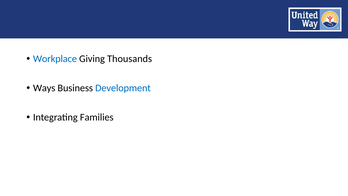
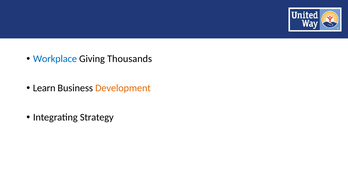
Ways: Ways -> Learn (44, 88)
Development colour: blue -> orange (123, 88)
Families: Families -> Strategy (97, 117)
